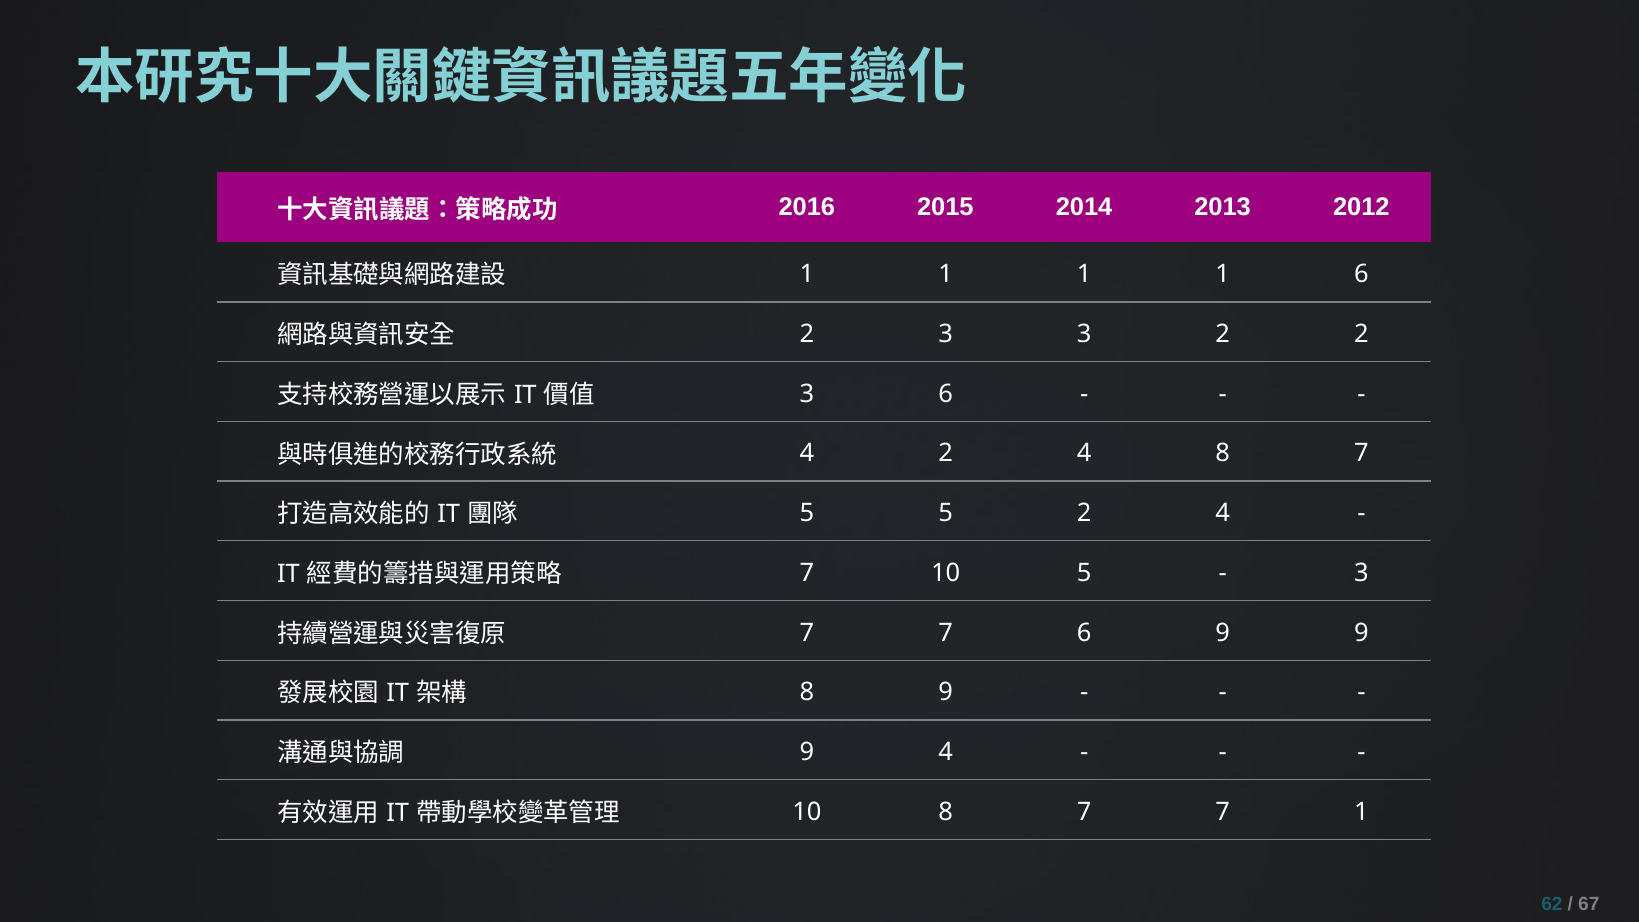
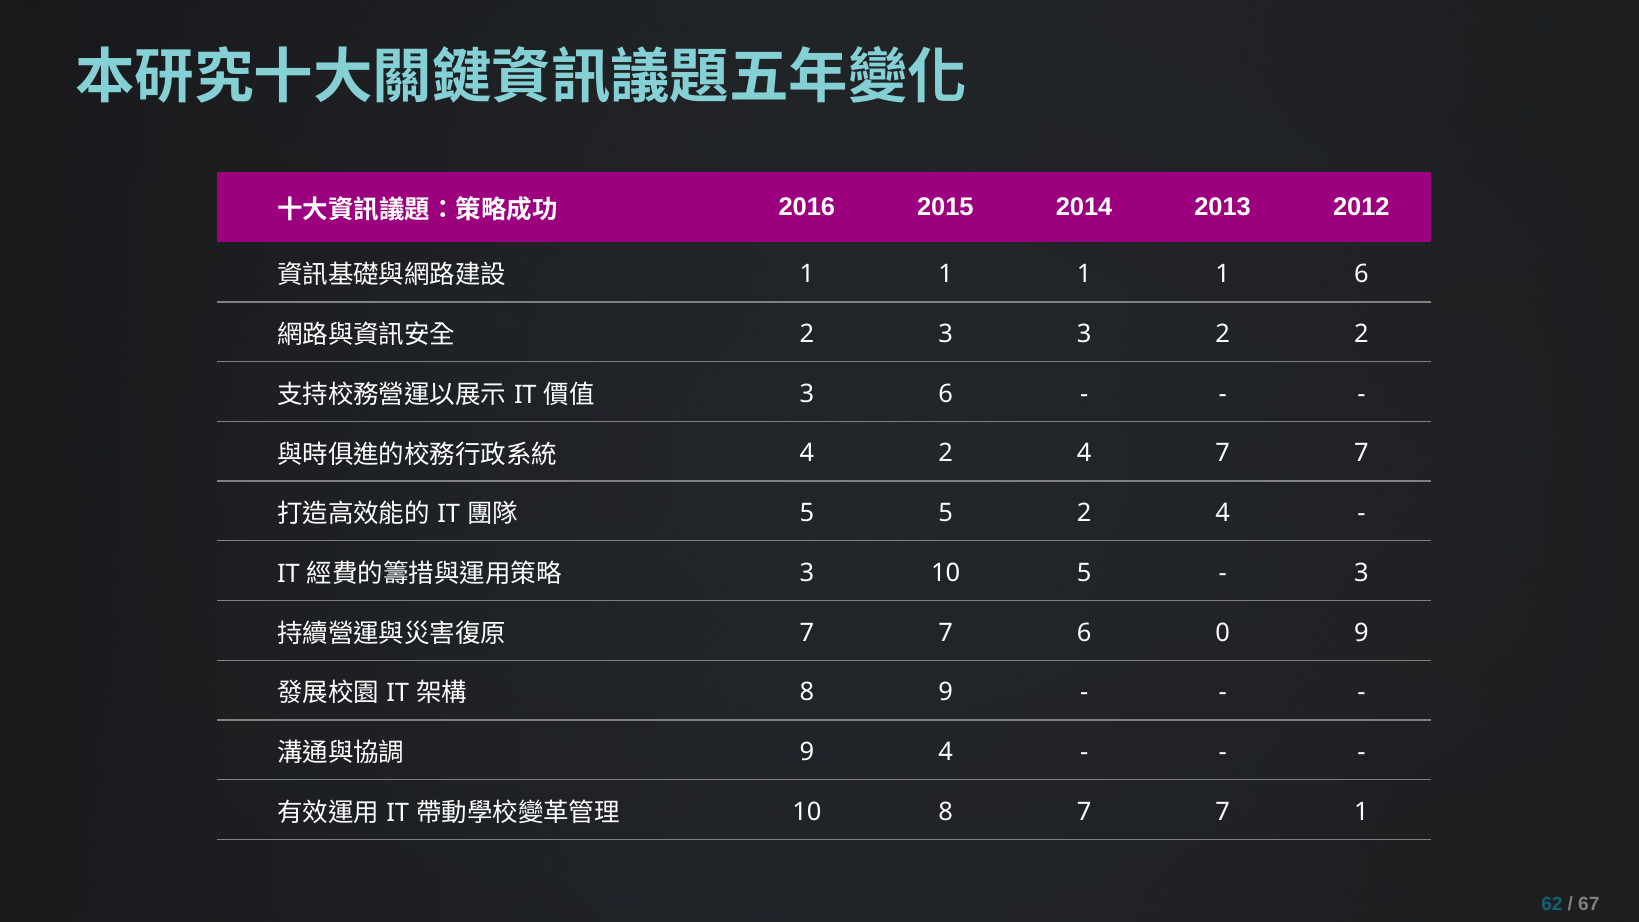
4 8: 8 -> 7 (1223, 454)
7: 7 -> 3 (807, 573)
6 9: 9 -> 0 (1223, 633)
